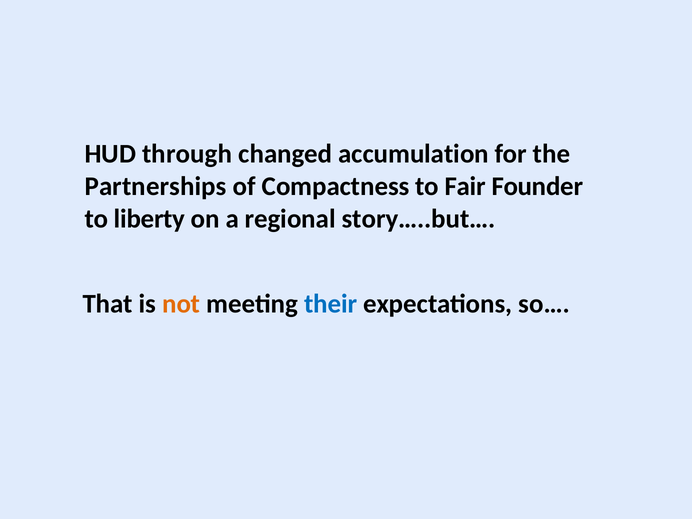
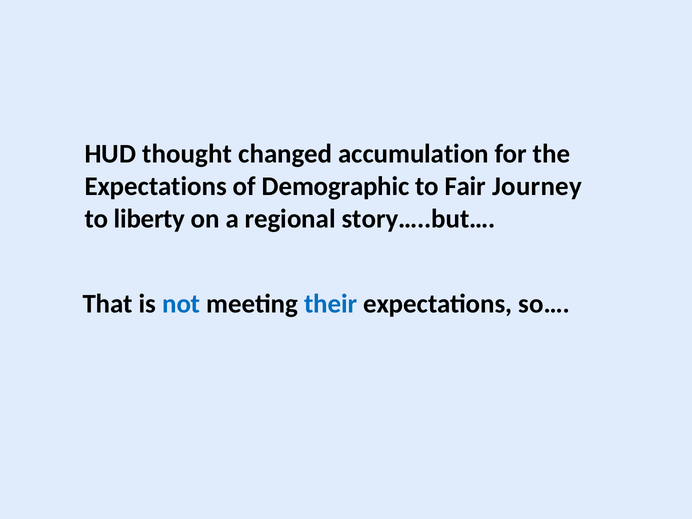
through: through -> thought (187, 154)
Partnerships: Partnerships -> Expectations (156, 186)
Compactness: Compactness -> Demographic (336, 186)
Founder: Founder -> Journey (537, 186)
not colour: orange -> blue (181, 304)
